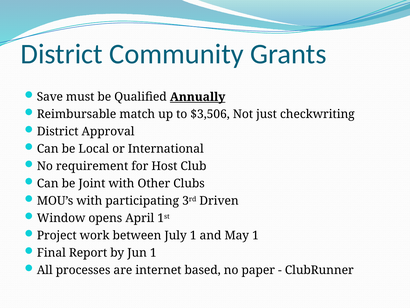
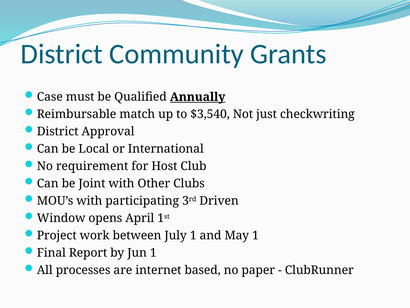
Save: Save -> Case (50, 97)
$3,506: $3,506 -> $3,540 (210, 114)
